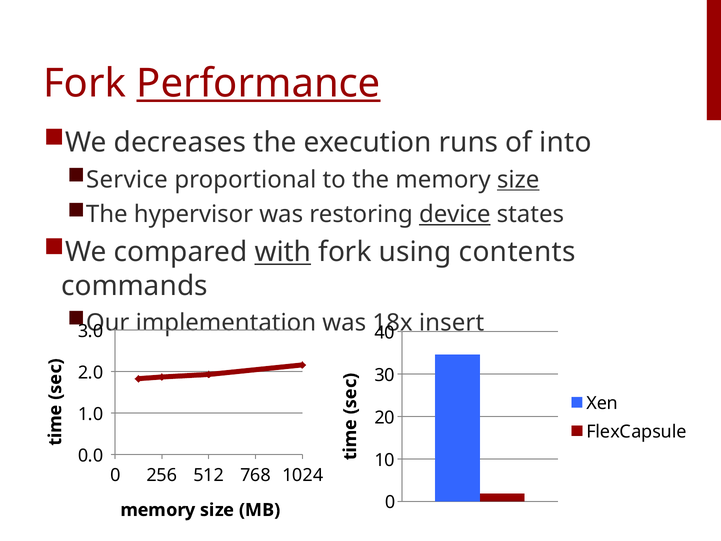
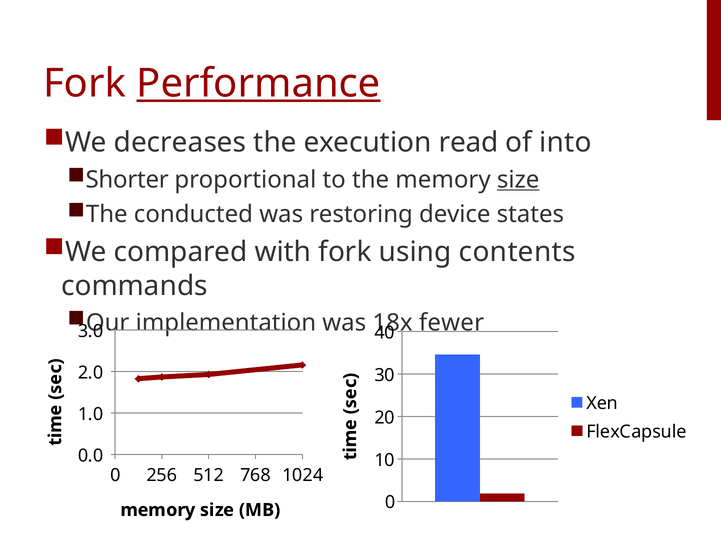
runs: runs -> read (469, 143)
Service: Service -> Shorter (127, 180)
hypervisor: hypervisor -> conducted (193, 214)
device underline: present -> none (455, 214)
with underline: present -> none (283, 252)
insert: insert -> fewer (451, 323)
